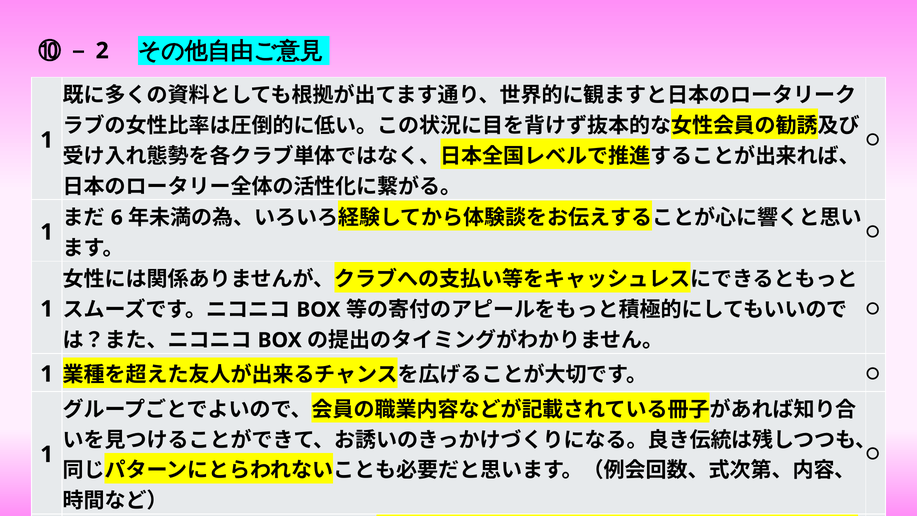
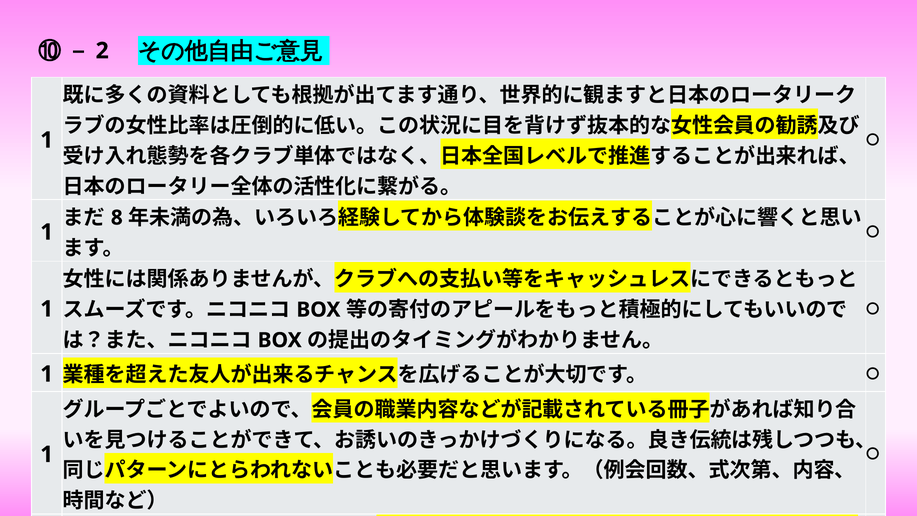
6: 6 -> 8 (117, 218)
